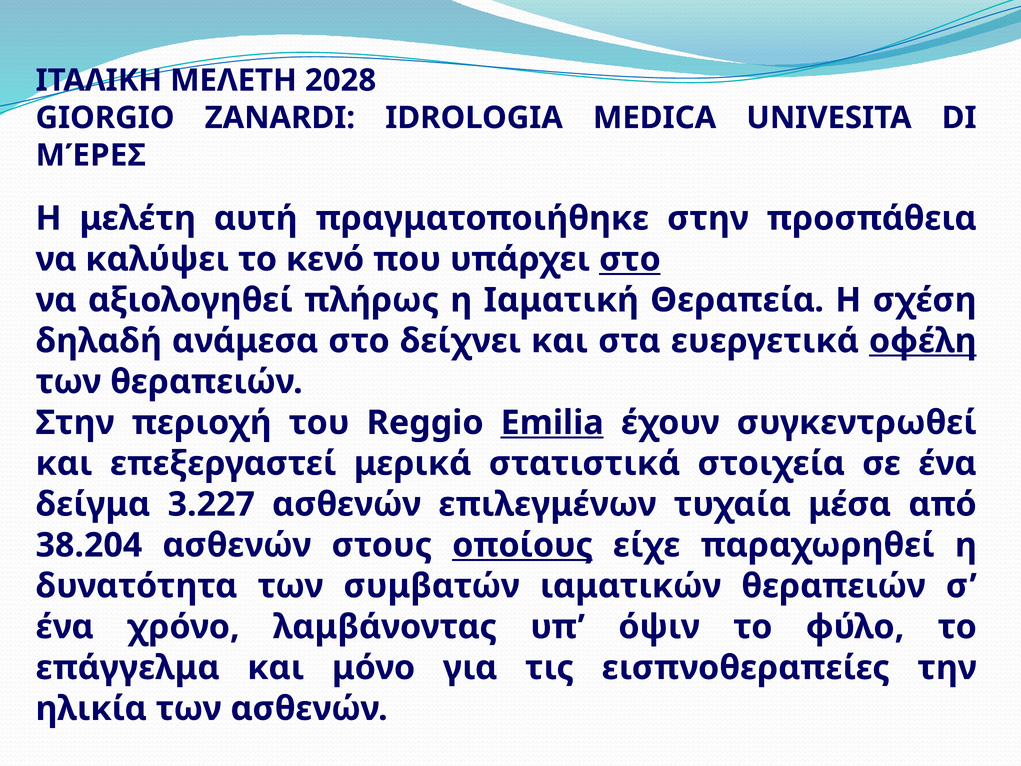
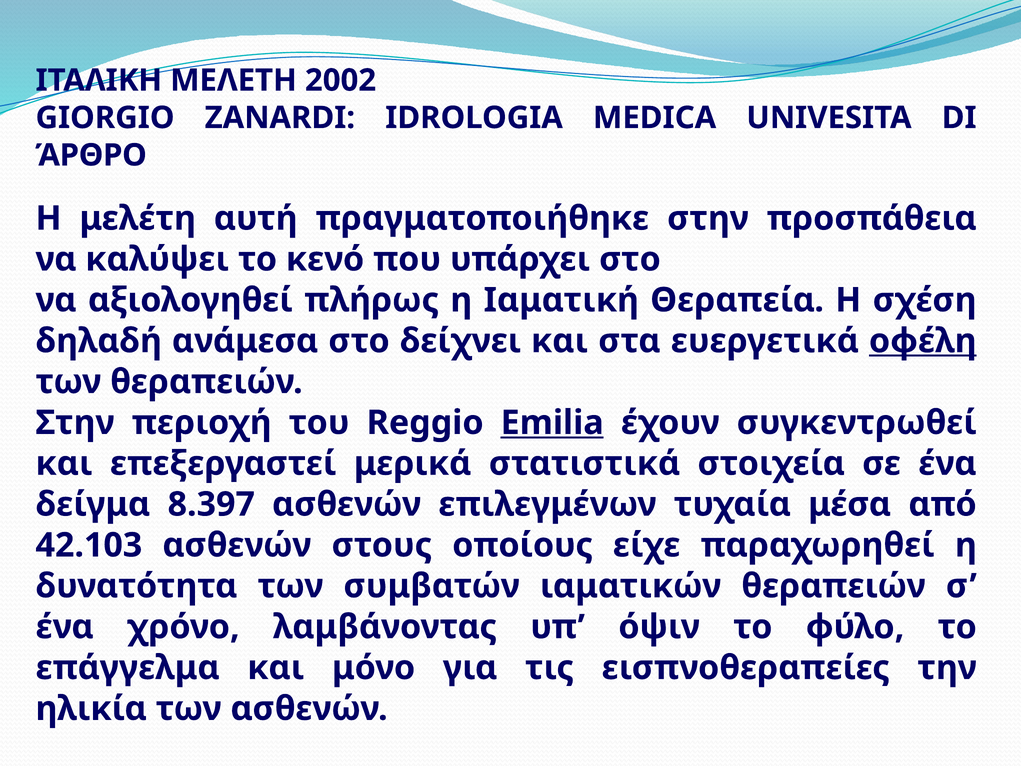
2028: 2028 -> 2002 (341, 80)
ΜΈΡΕΣ: ΜΈΡΕΣ -> ΆΡΘΡΟ (91, 155)
στο underline: present -> none (630, 259)
3.227: 3.227 -> 8.397 (211, 504)
38.204: 38.204 -> 42.103 (89, 545)
οποίους underline: present -> none (523, 545)
